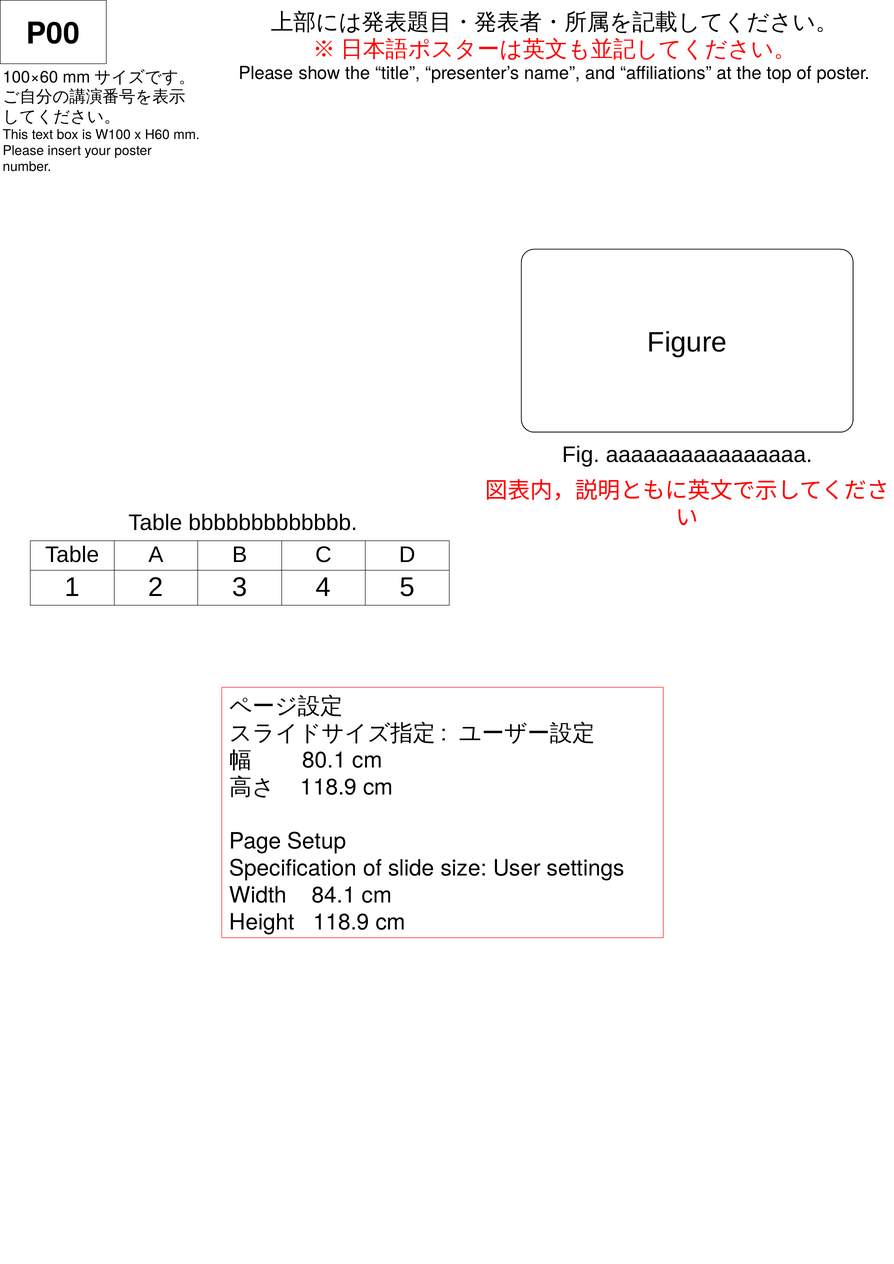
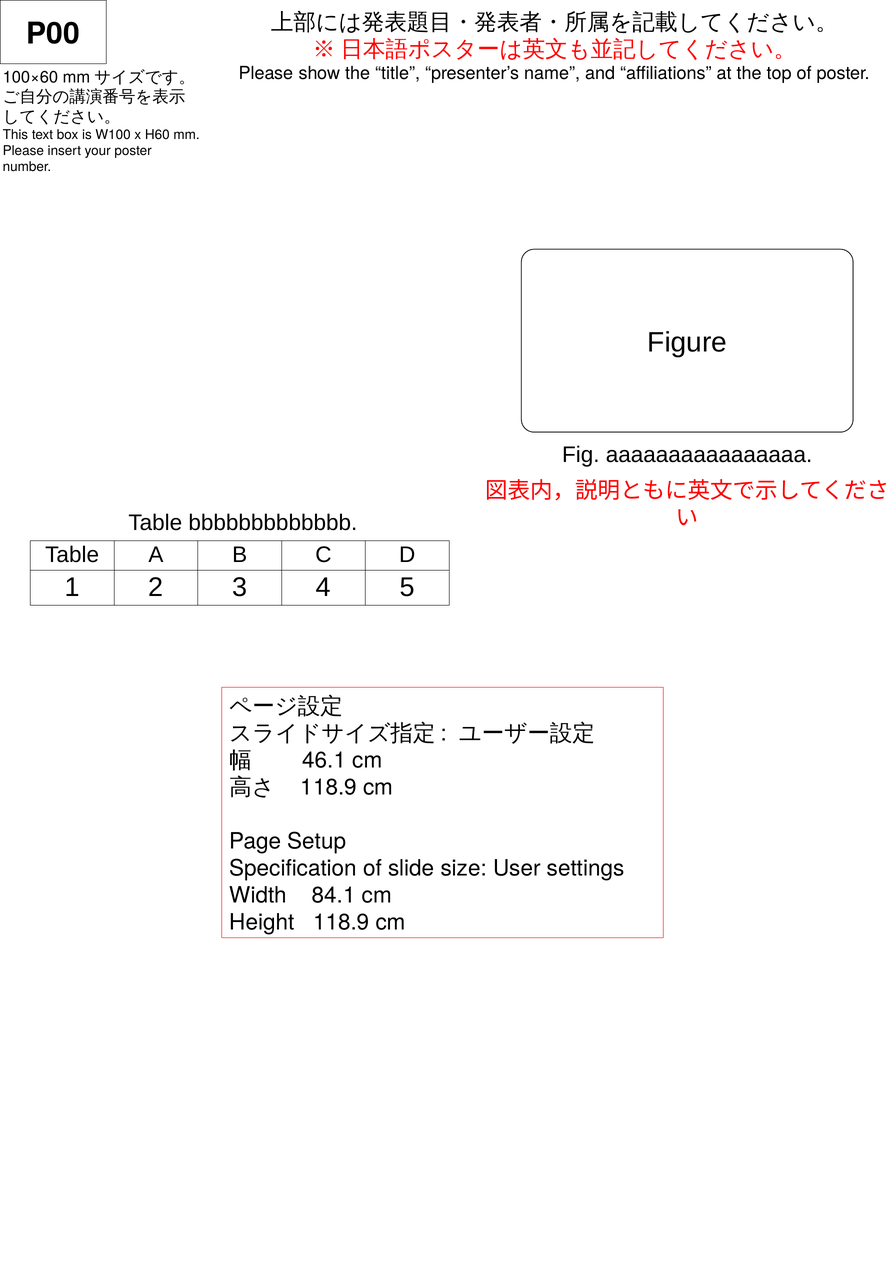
80.1: 80.1 -> 46.1 (324, 760)
